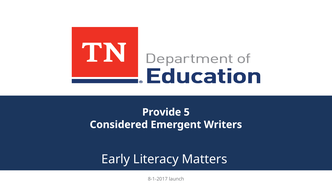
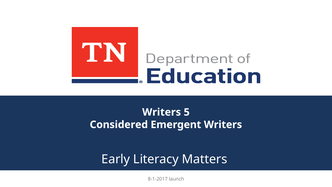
Provide: Provide -> Writers (162, 112)
